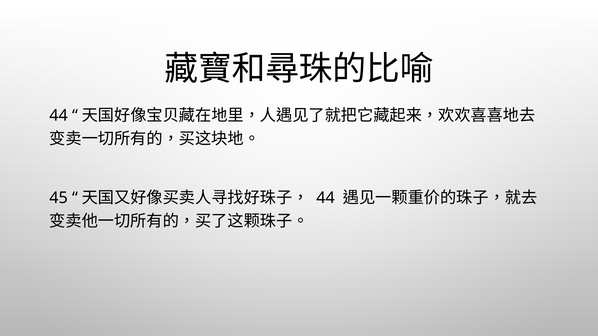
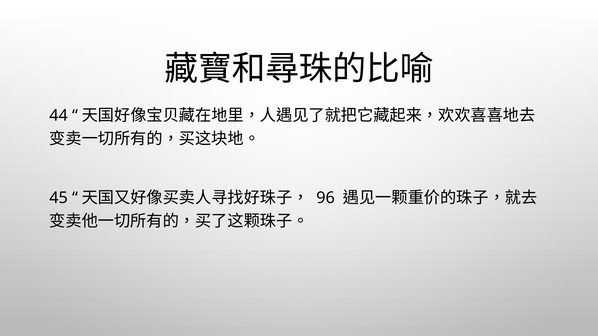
44: 44 -> 96 (326, 198)
